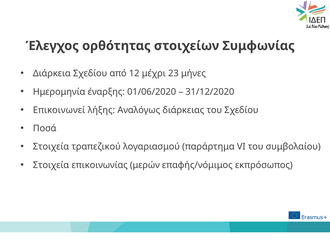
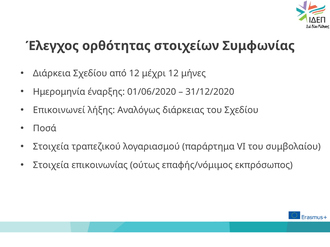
μέχρι 23: 23 -> 12 (173, 74)
μερών: μερών -> ούτως (145, 165)
